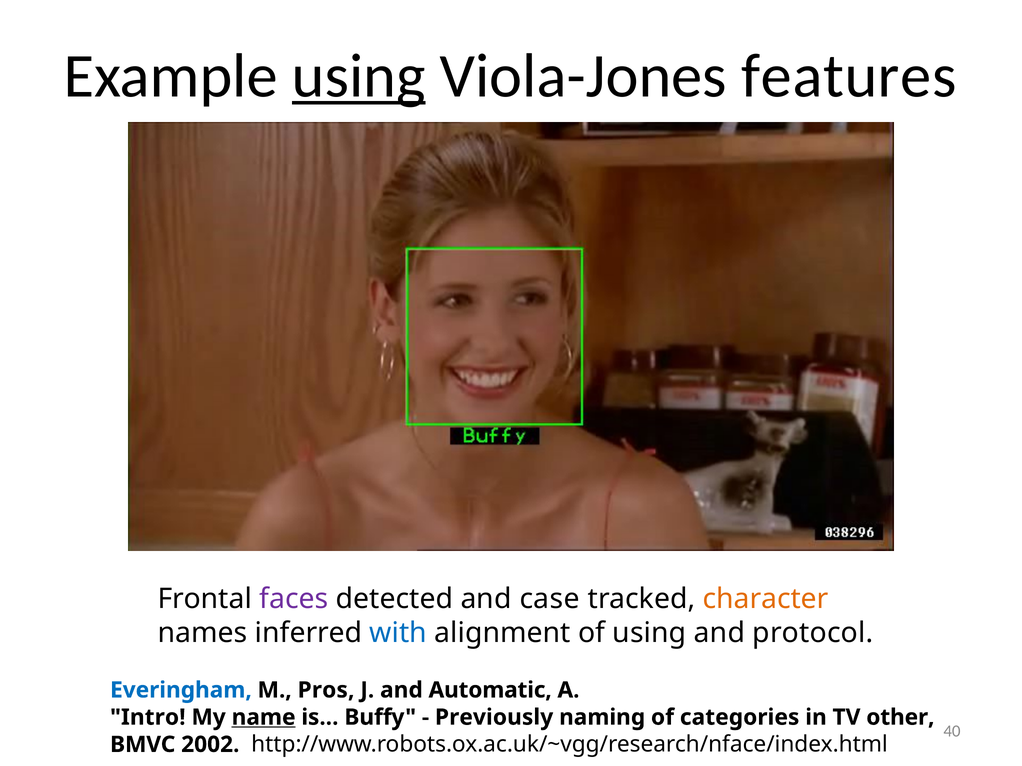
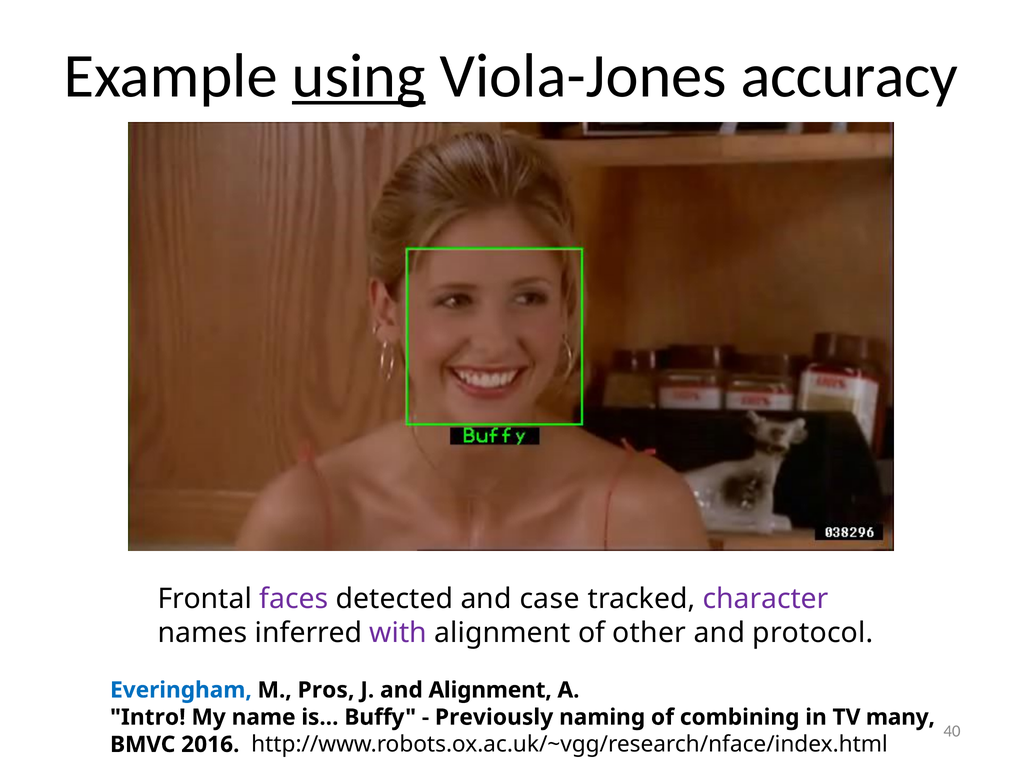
features: features -> accuracy (849, 76)
character colour: orange -> purple (766, 599)
with colour: blue -> purple (398, 633)
of using: using -> other (649, 633)
and Automatic: Automatic -> Alignment (490, 690)
name underline: present -> none (264, 718)
categories: categories -> combining (740, 718)
other: other -> many (900, 718)
2002: 2002 -> 2016 (210, 745)
